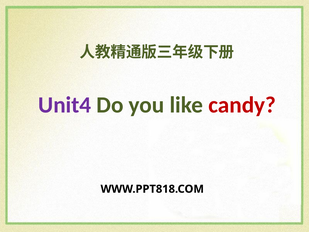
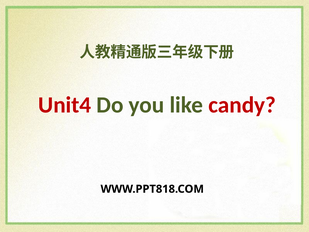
Unit4 colour: purple -> red (65, 105)
